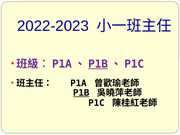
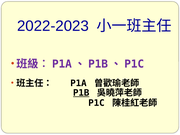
P1B underline: present -> none (98, 64)
